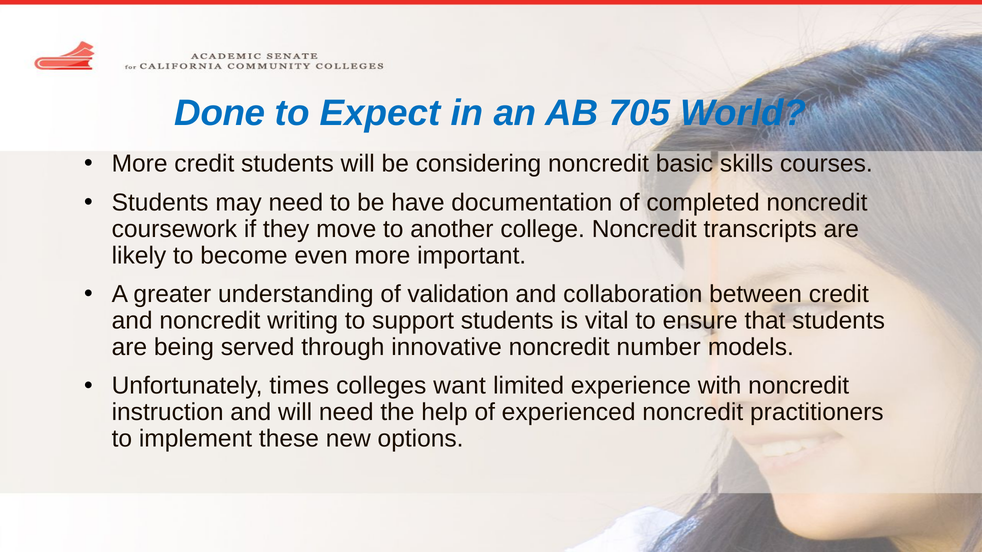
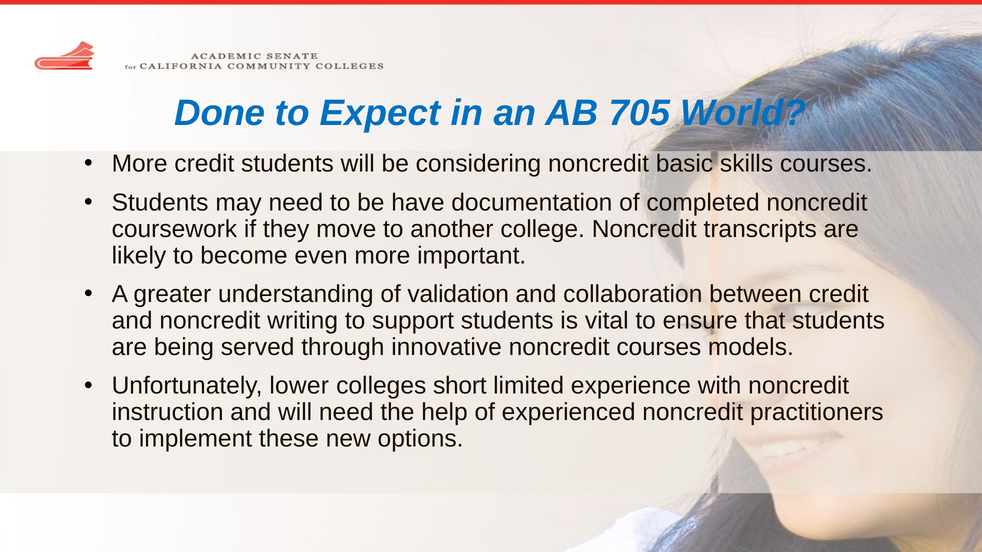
noncredit number: number -> courses (659, 347)
times: times -> lower (299, 386)
want: want -> short (460, 386)
